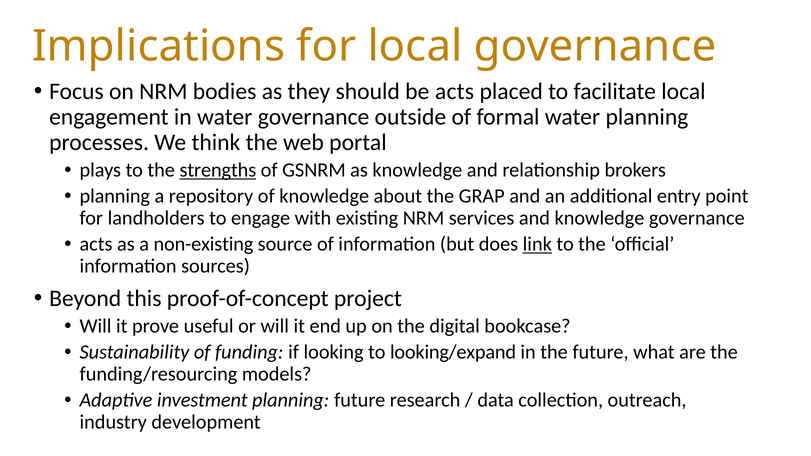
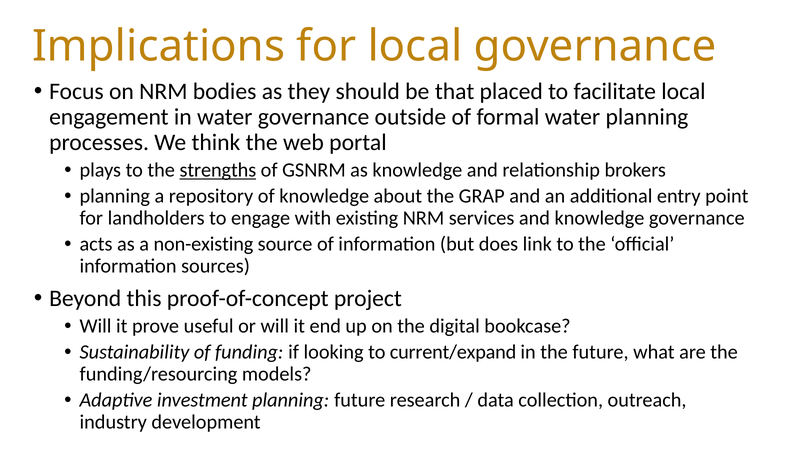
be acts: acts -> that (455, 91)
link underline: present -> none (537, 244)
looking/expand: looking/expand -> current/expand (453, 352)
